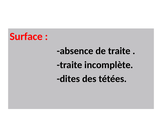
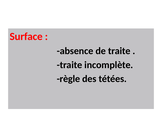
dites: dites -> règle (68, 78)
